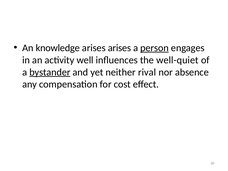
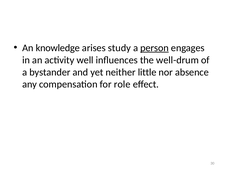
arises arises: arises -> study (119, 48)
well-quiet: well-quiet -> well-drum (177, 60)
bystander underline: present -> none (50, 72)
rival: rival -> little (147, 72)
cost: cost -> role (122, 84)
